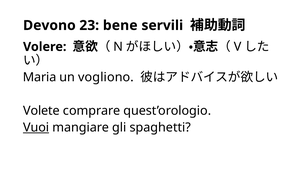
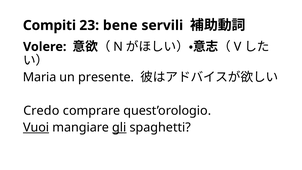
Devono: Devono -> Compiti (49, 25)
vogliono: vogliono -> presente (106, 77)
Volete: Volete -> Credo (41, 111)
gli underline: none -> present (119, 127)
